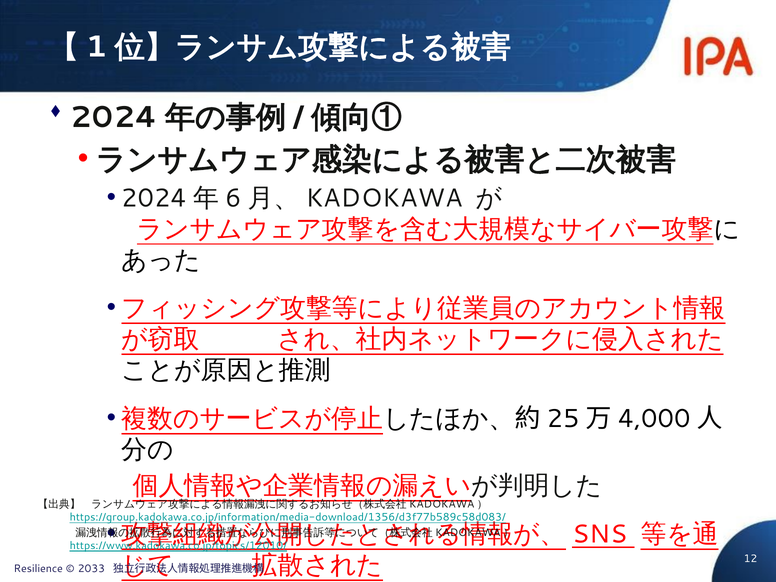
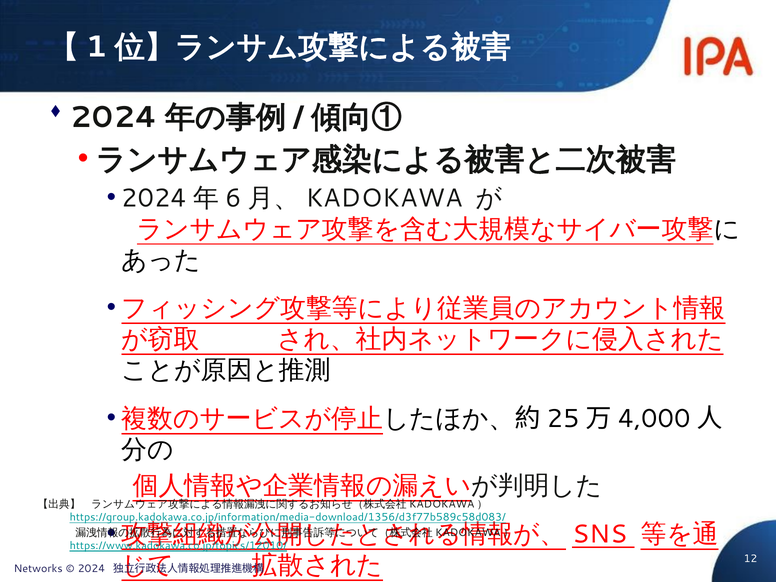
Resilience: Resilience -> Networks (38, 569)
2033: 2033 -> 2024 (91, 569)
